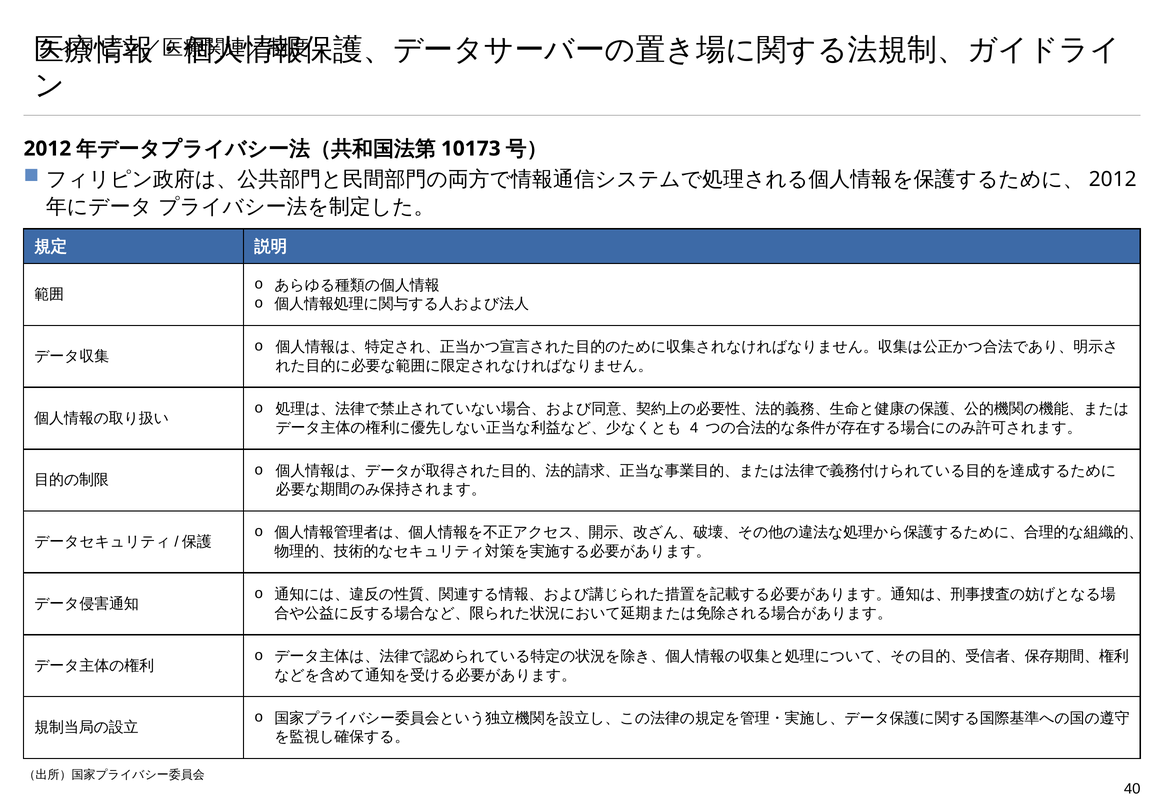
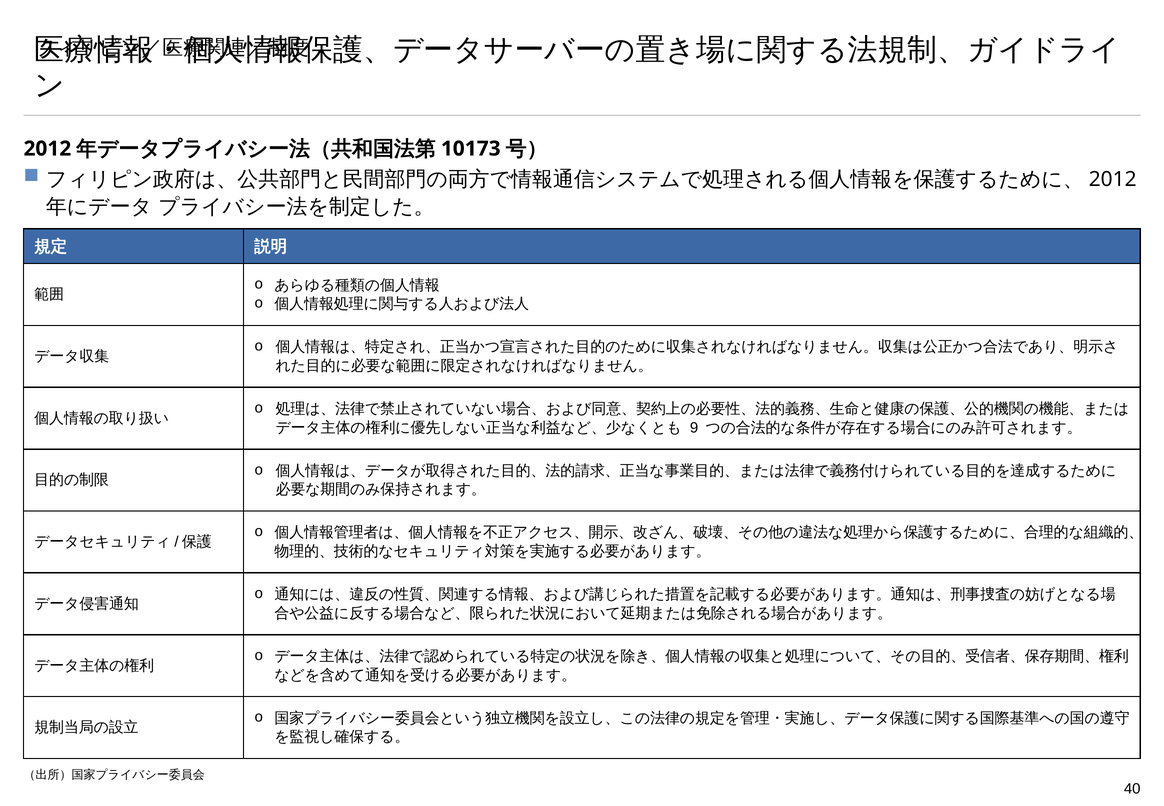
4: 4 -> 9 (694, 428)
